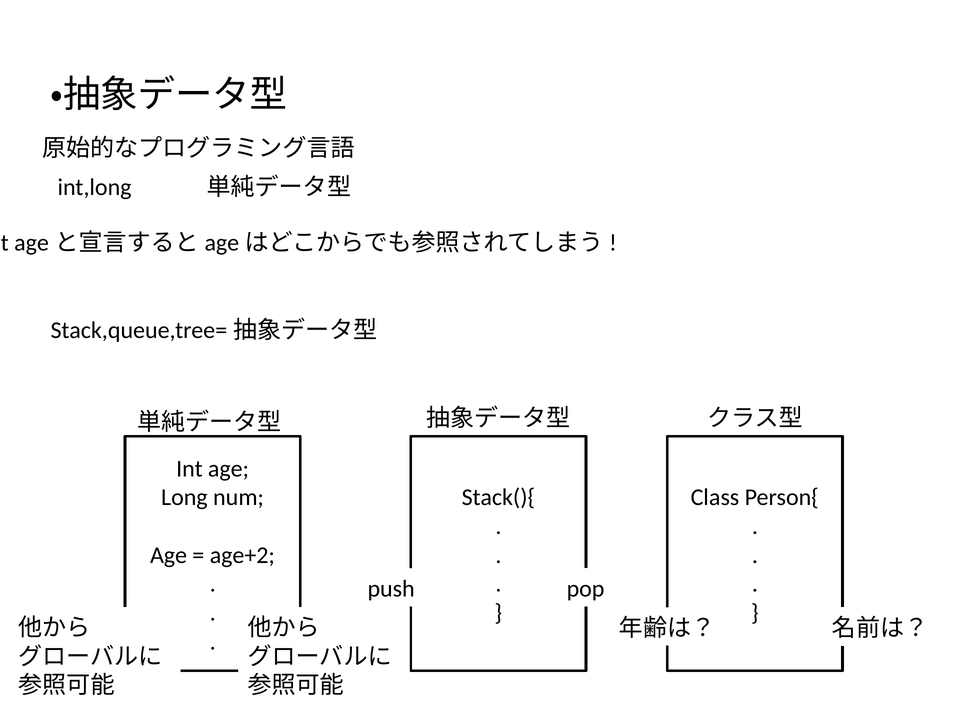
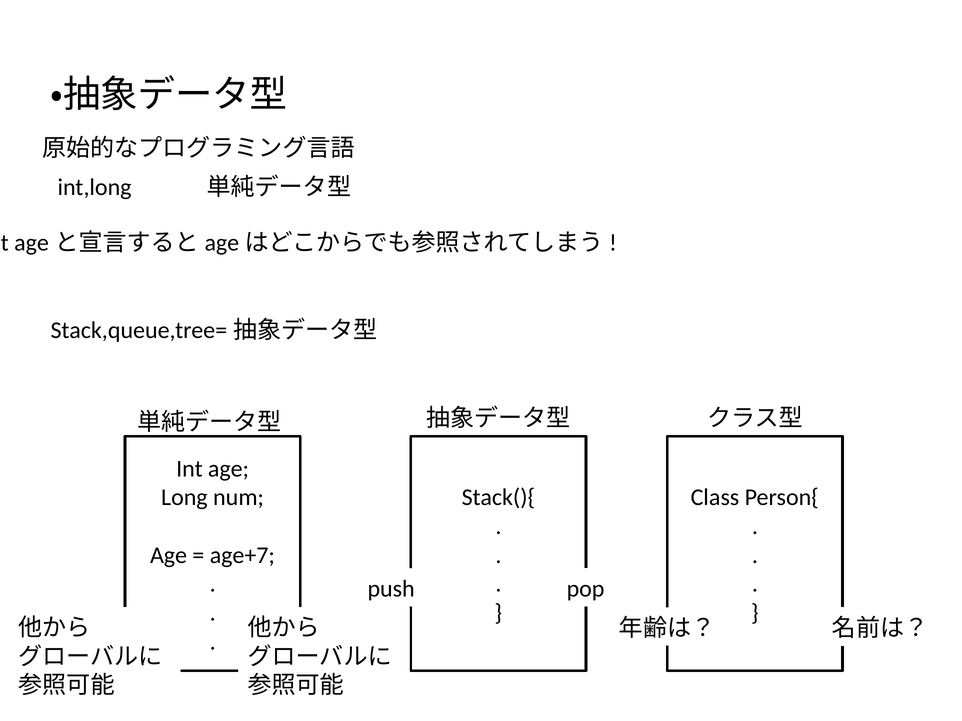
age+2: age+2 -> age+7 (242, 556)
